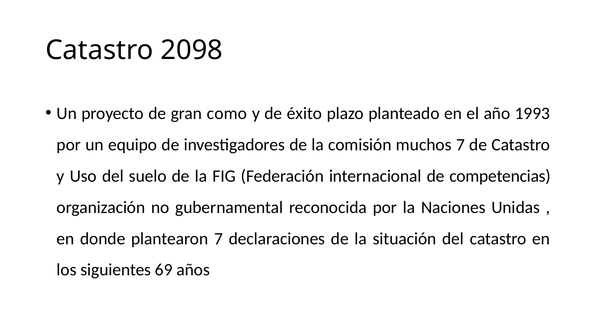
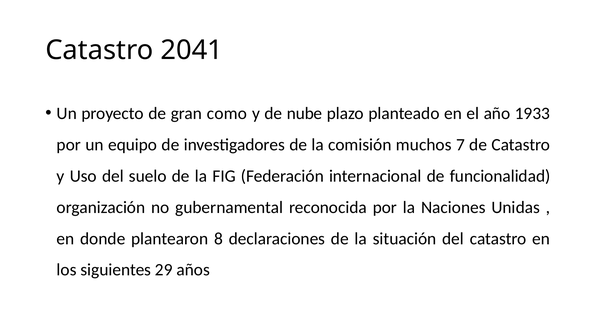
2098: 2098 -> 2041 (192, 50)
éxito: éxito -> nube (305, 114)
1993: 1993 -> 1933 (532, 114)
competencias: competencias -> funcionalidad (500, 176)
plantearon 7: 7 -> 8 (218, 239)
69: 69 -> 29 (164, 270)
